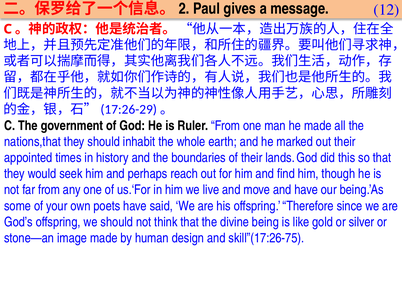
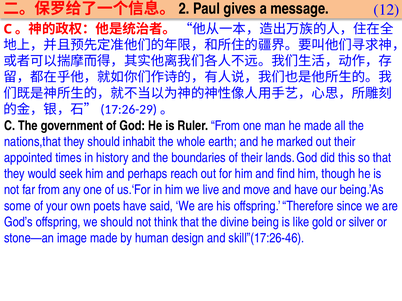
skill”(17:26-75: skill”(17:26-75 -> skill”(17:26-46 (266, 238)
